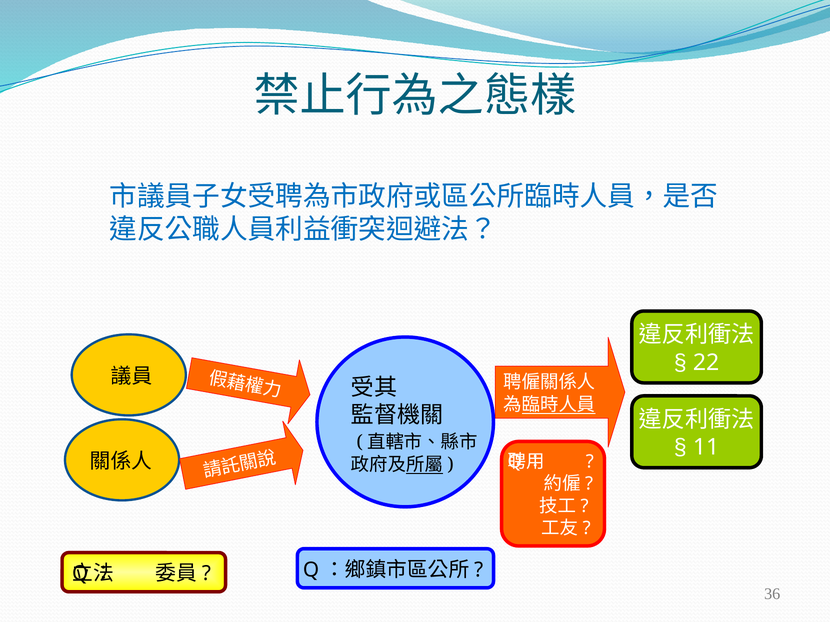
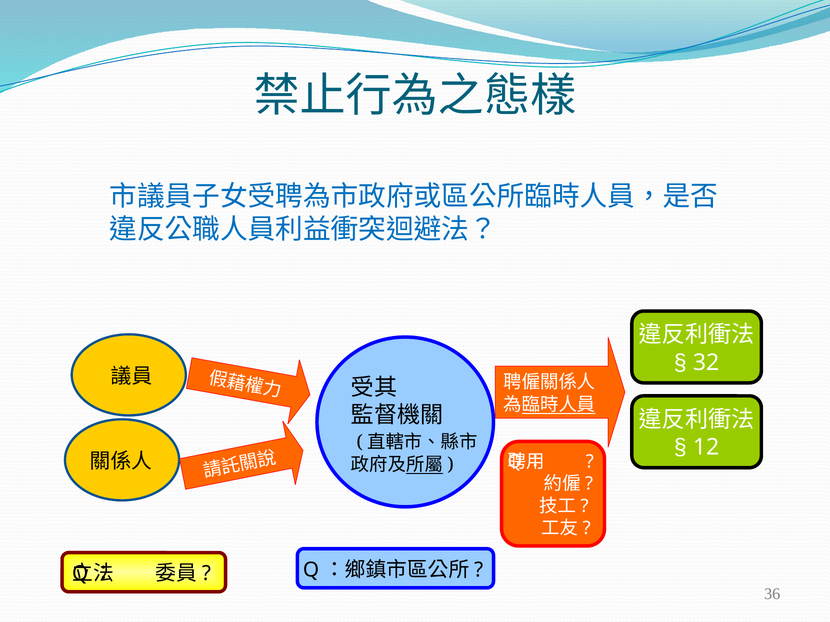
22: 22 -> 32 (706, 363)
11: 11 -> 12 (706, 448)
